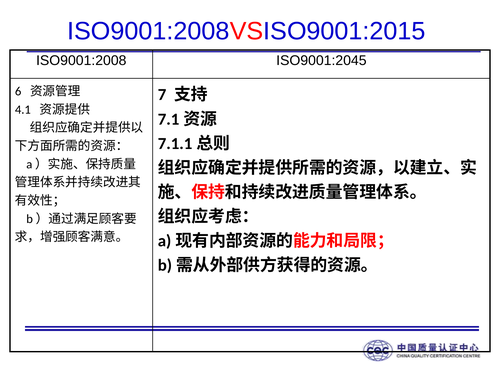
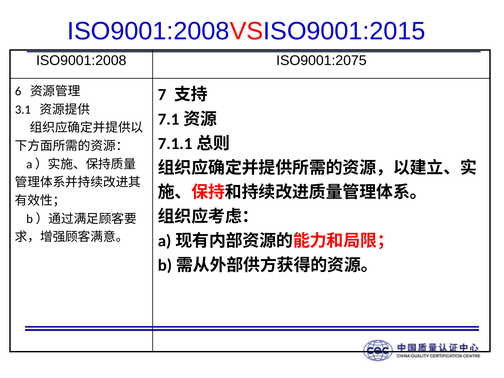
ISO9001:2045: ISO9001:2045 -> ISO9001:2075 (321, 61)
4.1: 4.1 -> 3.1 (23, 110)
